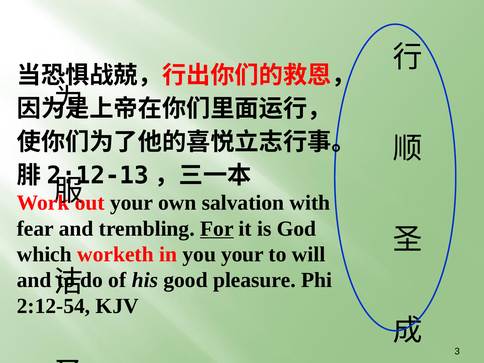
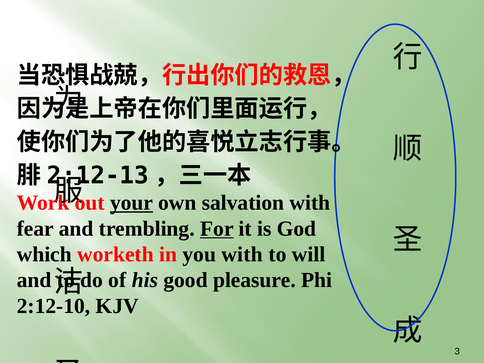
your underline: none -> present (132, 203)
you your: your -> with (242, 254)
2:12-54: 2:12-54 -> 2:12-10 (54, 306)
